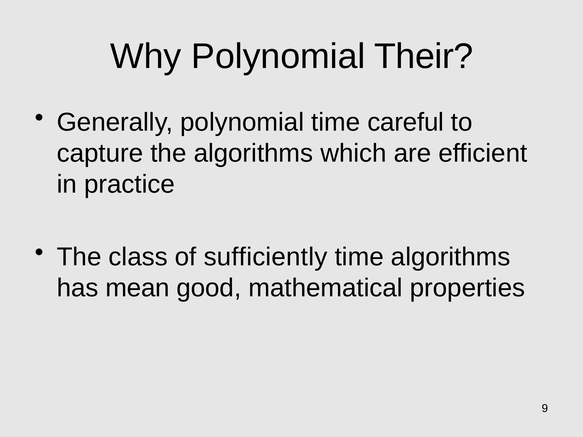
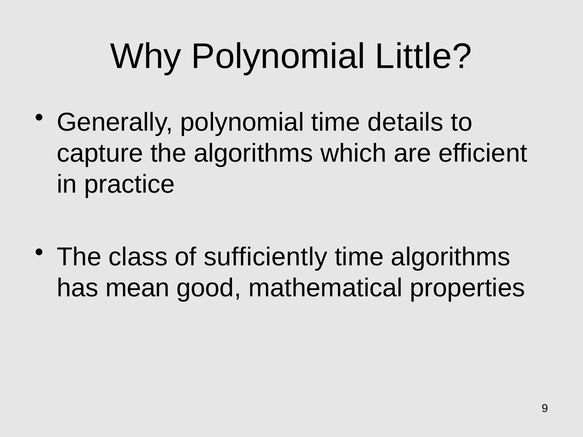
Their: Their -> Little (423, 56)
careful: careful -> details (406, 122)
